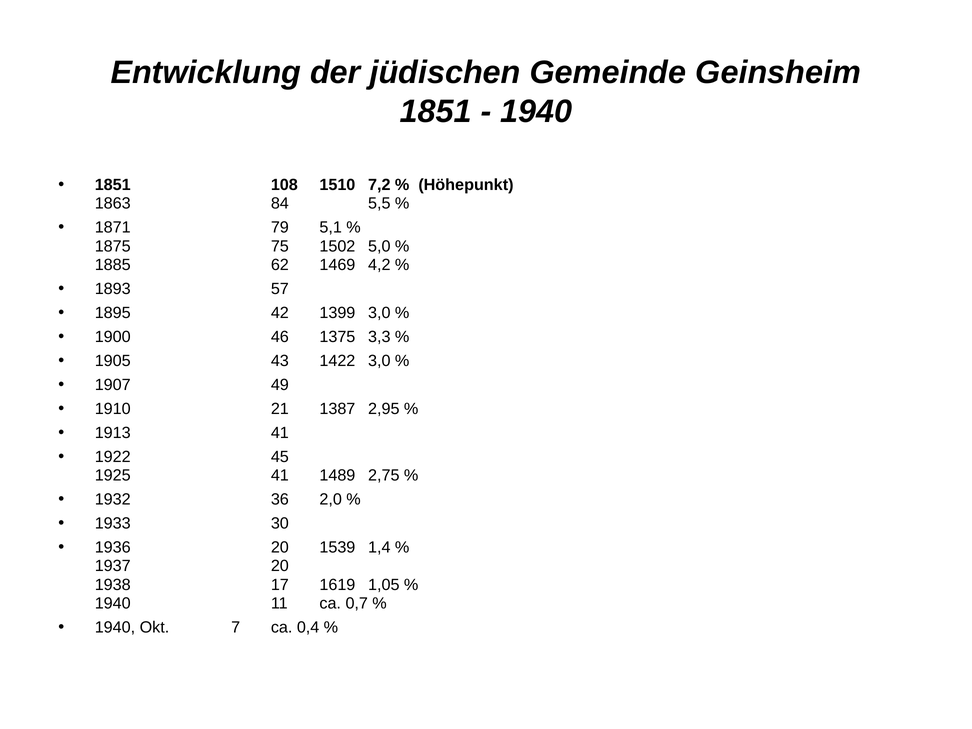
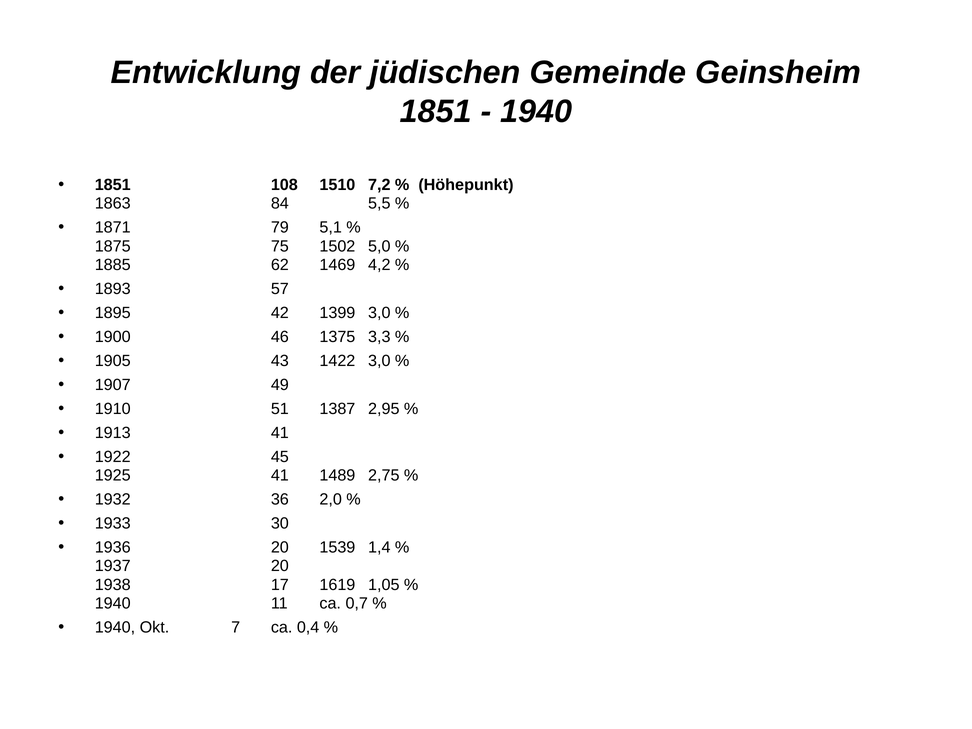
21: 21 -> 51 (280, 409)
